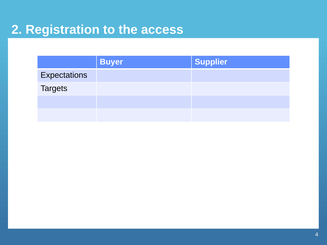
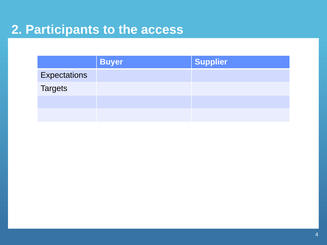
Registration: Registration -> Participants (62, 30)
